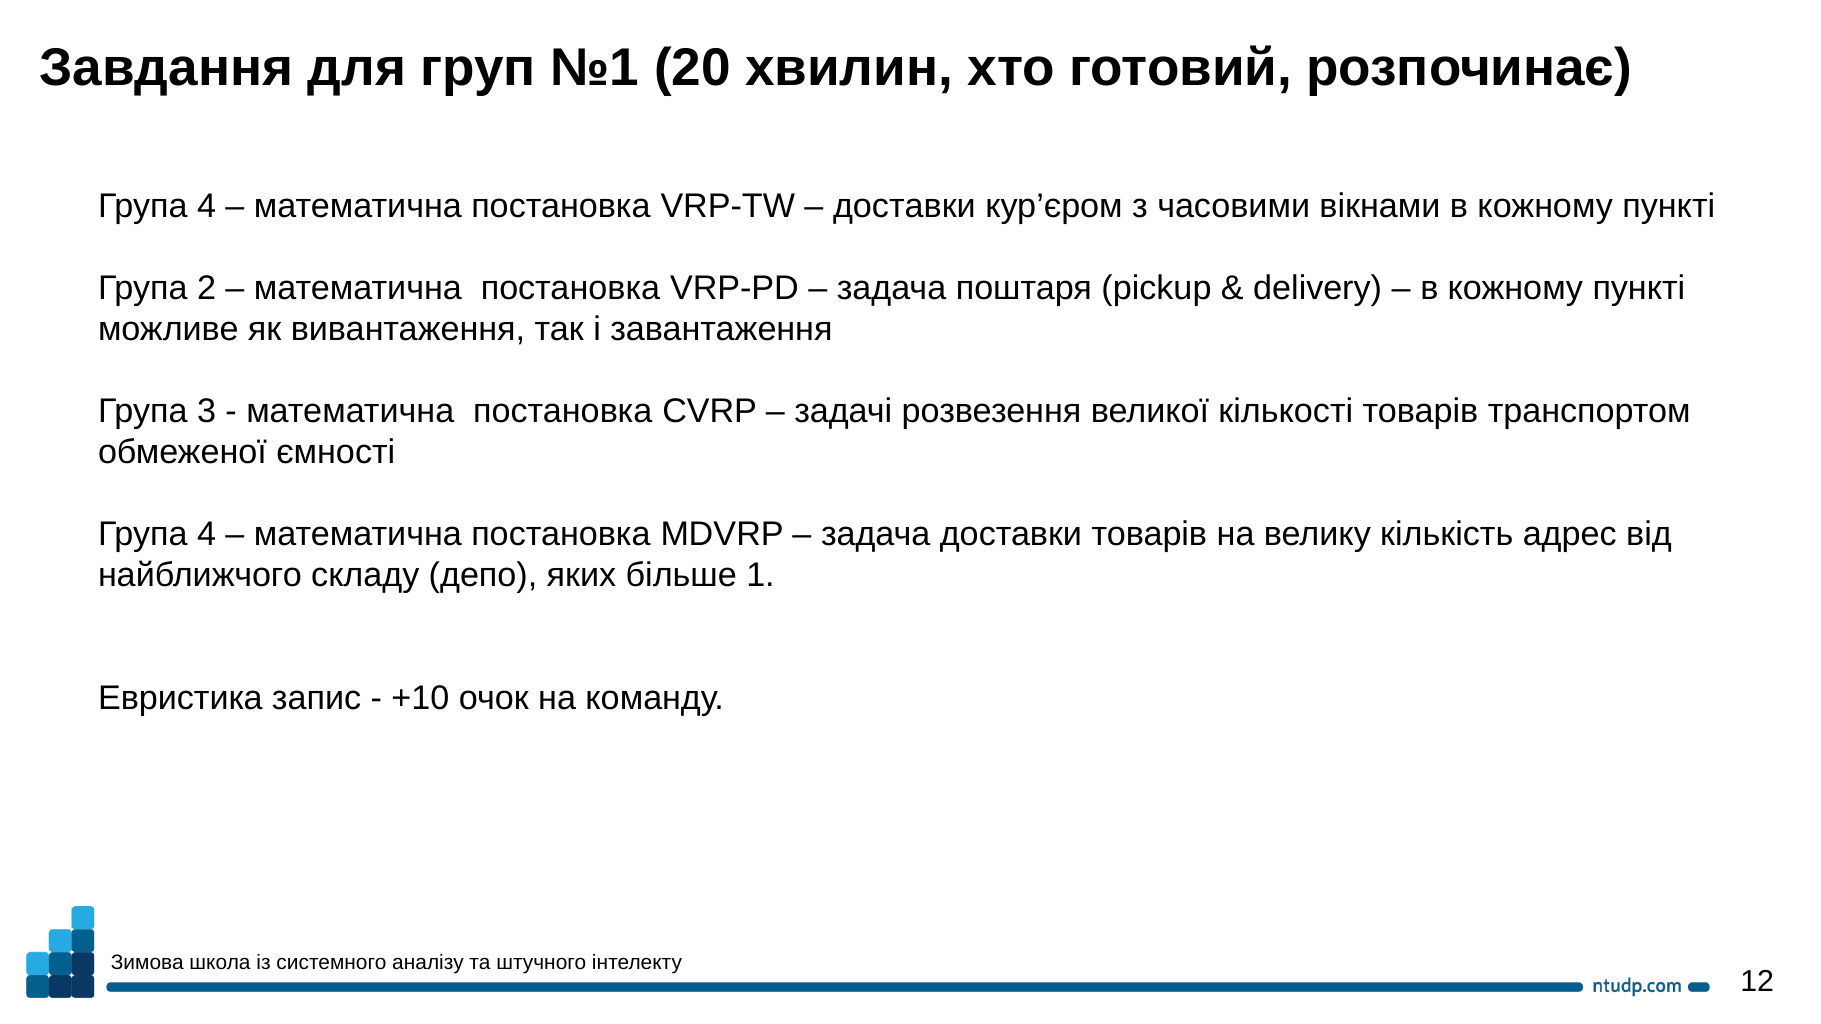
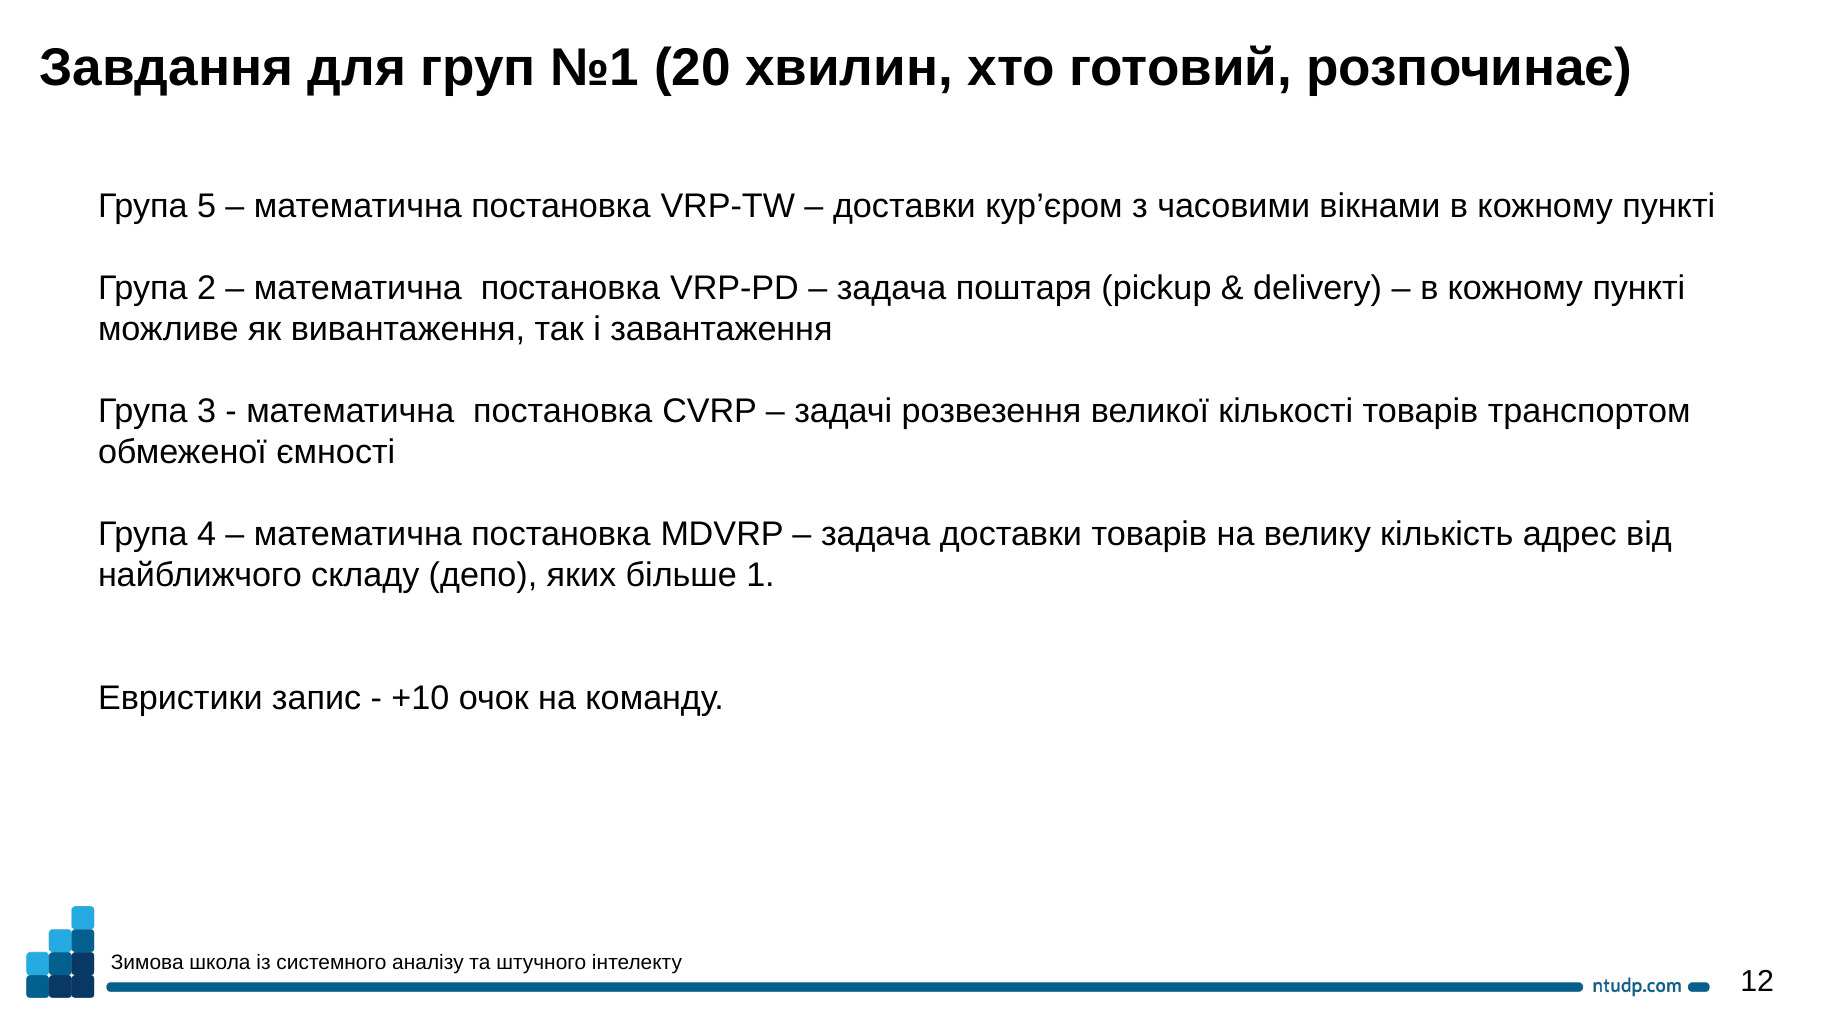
4: 4 -> 5 (206, 206)
Евристика: Евристика -> Евристики (180, 698)
